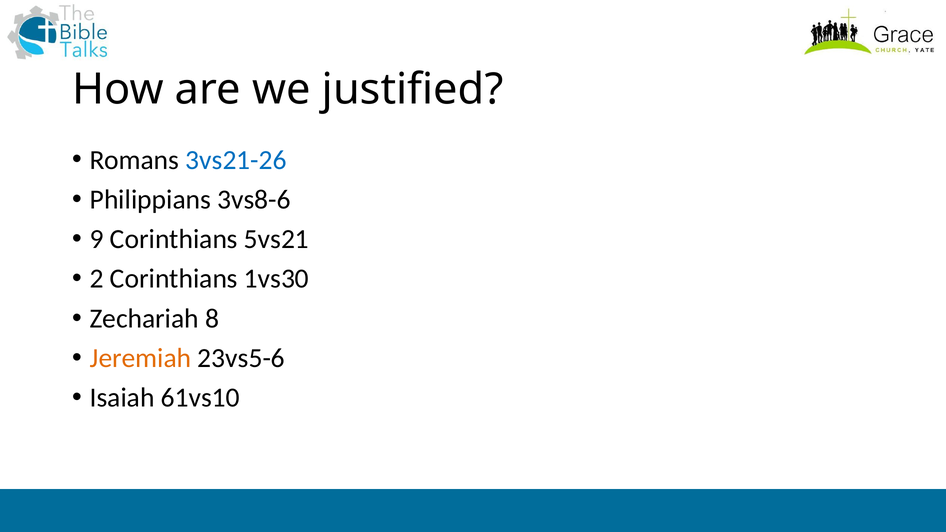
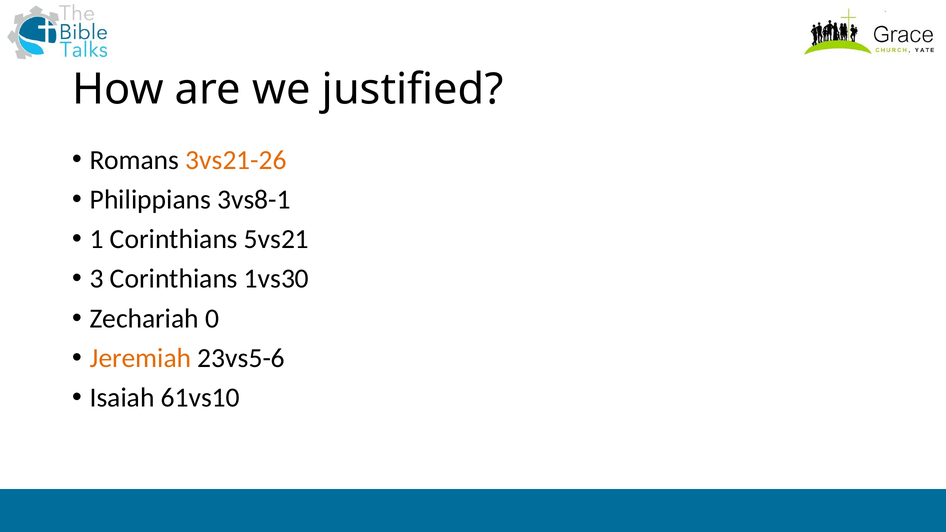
3vs21-26 colour: blue -> orange (236, 160)
3vs8-6: 3vs8-6 -> 3vs8-1 (254, 200)
9: 9 -> 1 (97, 239)
2: 2 -> 3 (97, 279)
8: 8 -> 0 (212, 319)
